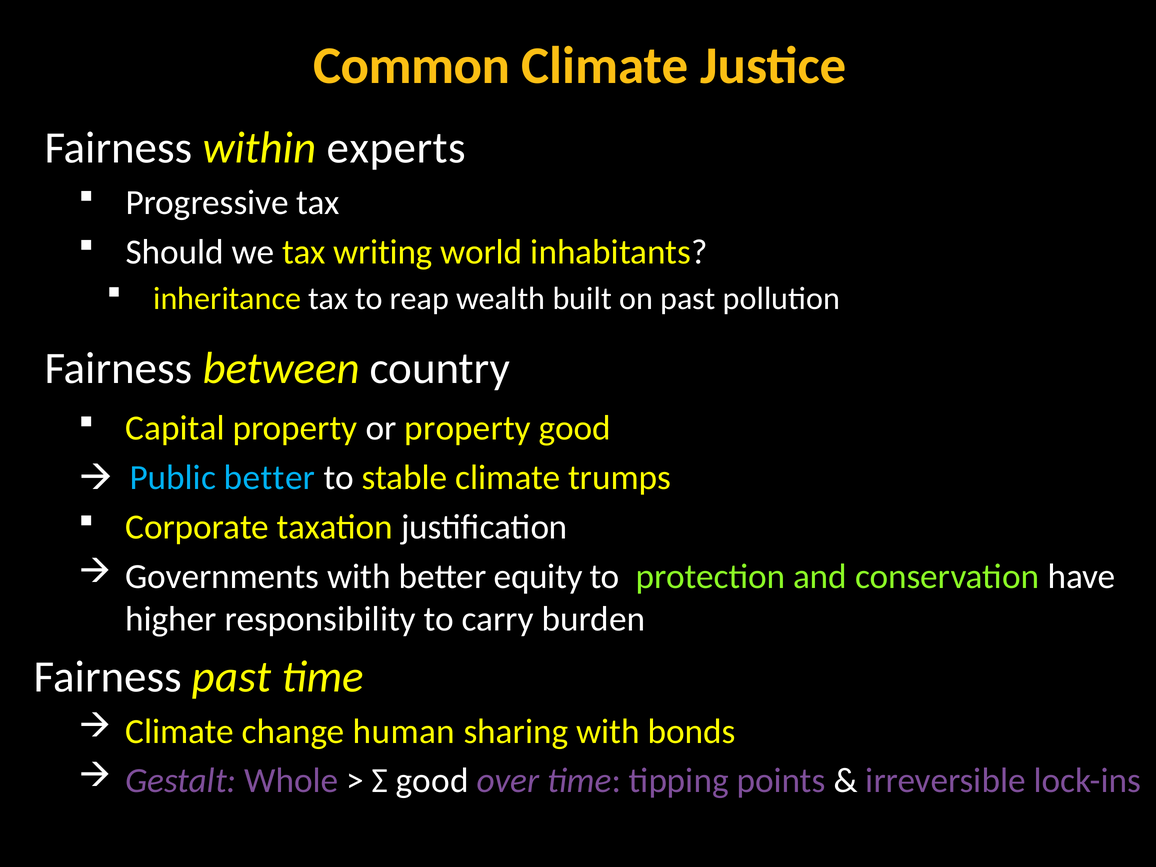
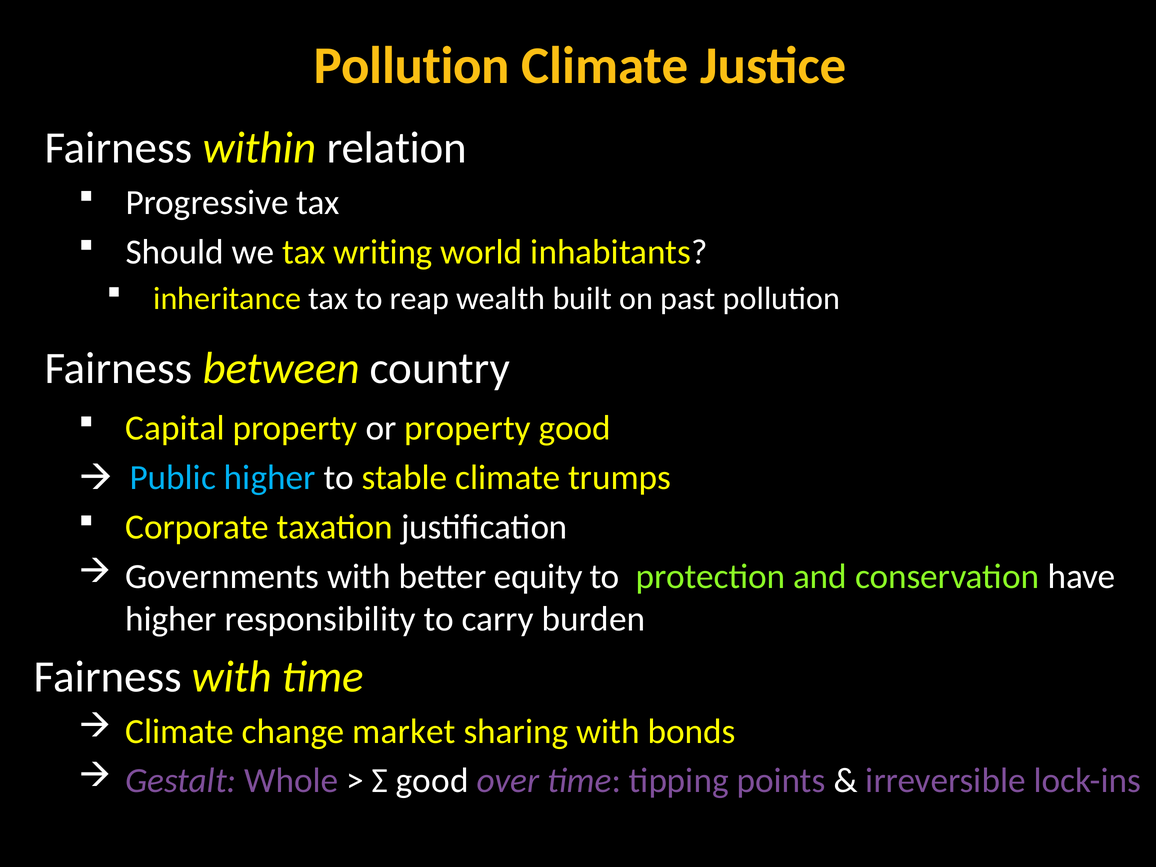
Common: Common -> Pollution (412, 66)
experts: experts -> relation (397, 148)
Public better: better -> higher (270, 478)
Fairness past: past -> with (232, 677)
human: human -> market (404, 731)
